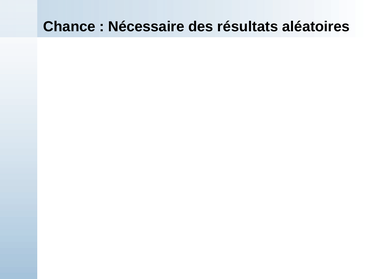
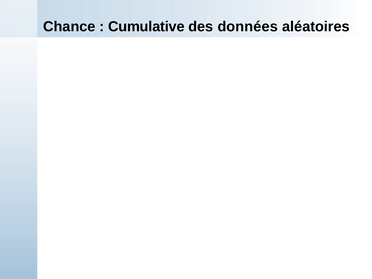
Nécessaire: Nécessaire -> Cumulative (146, 27)
résultats: résultats -> données (248, 27)
